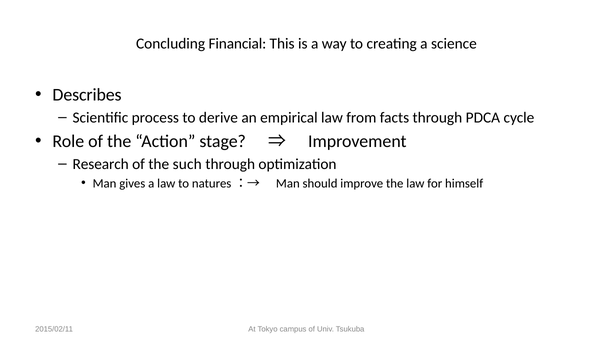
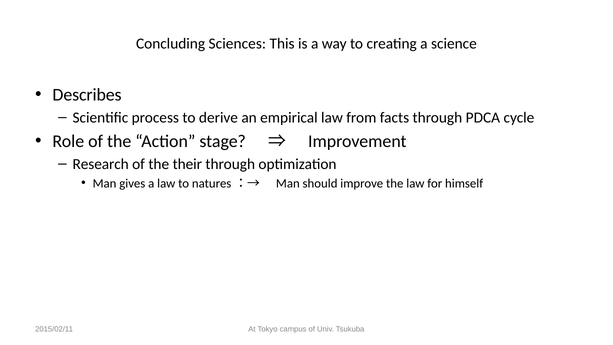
Financial: Financial -> Sciences (237, 44)
such: such -> their (187, 164)
